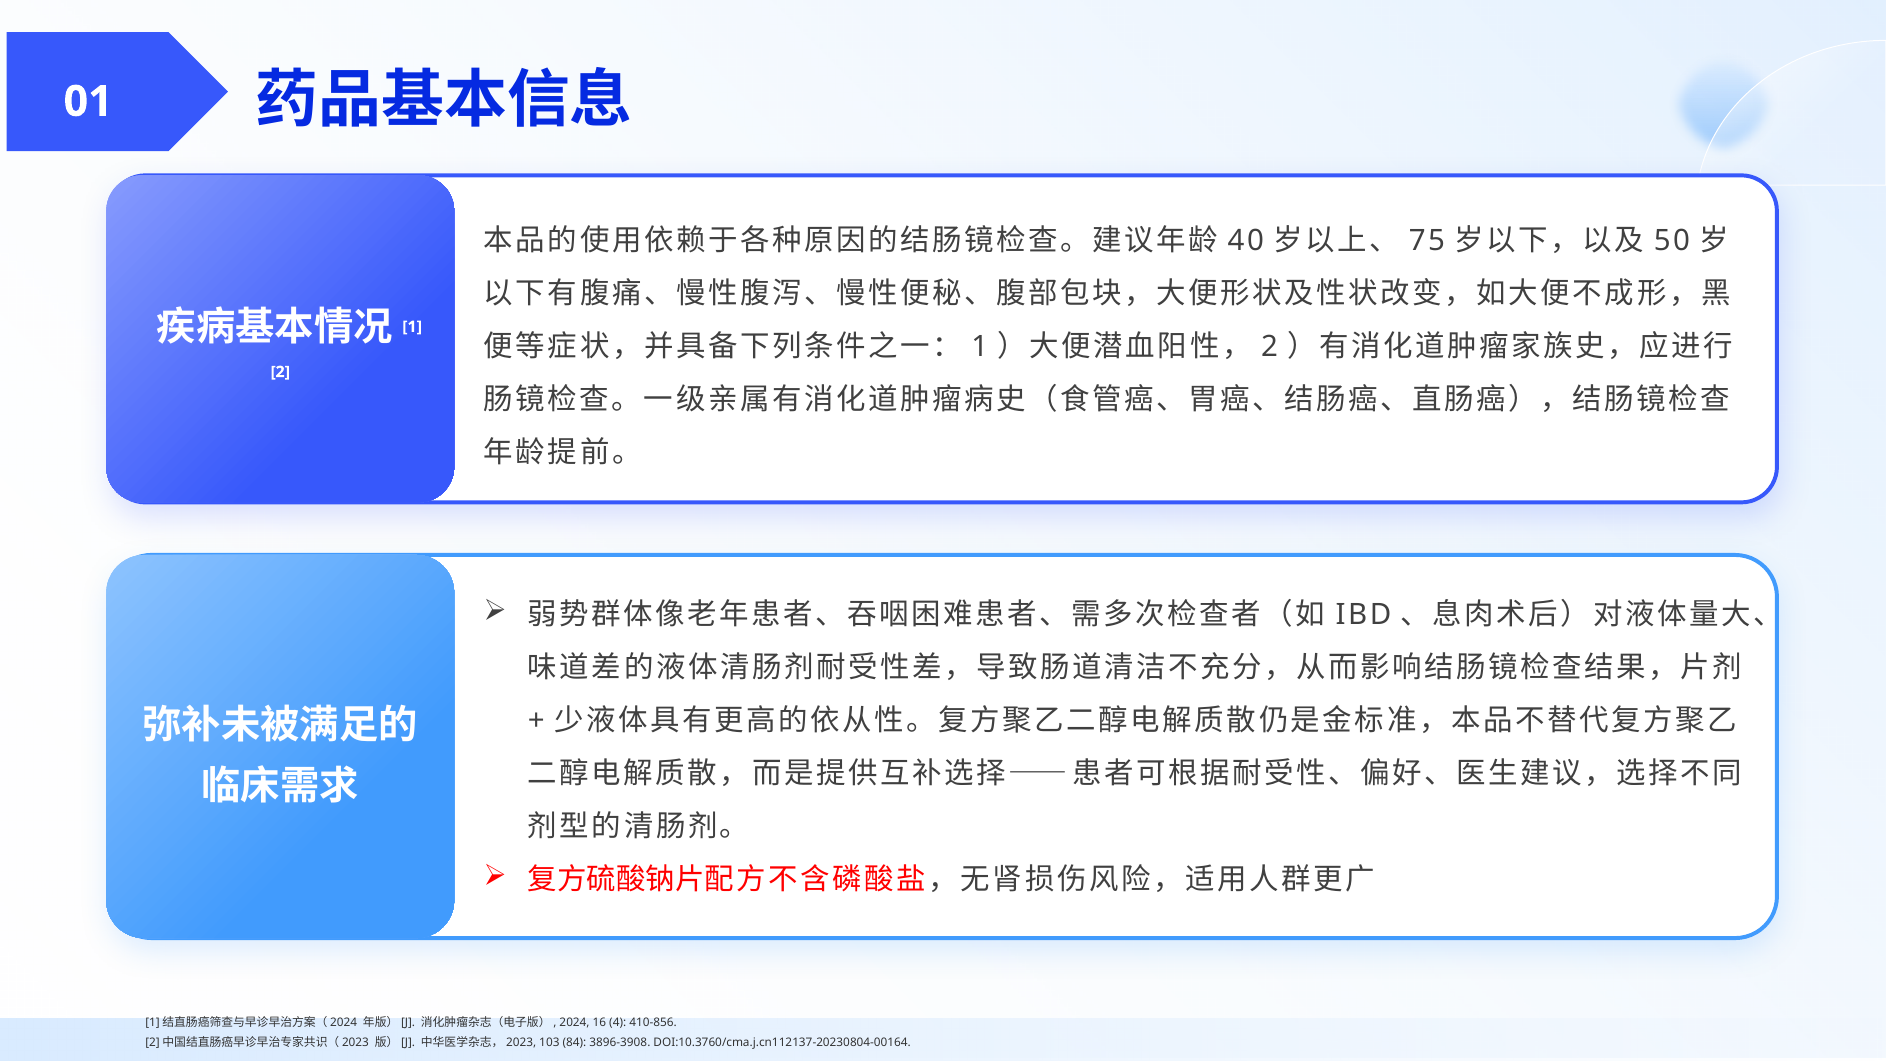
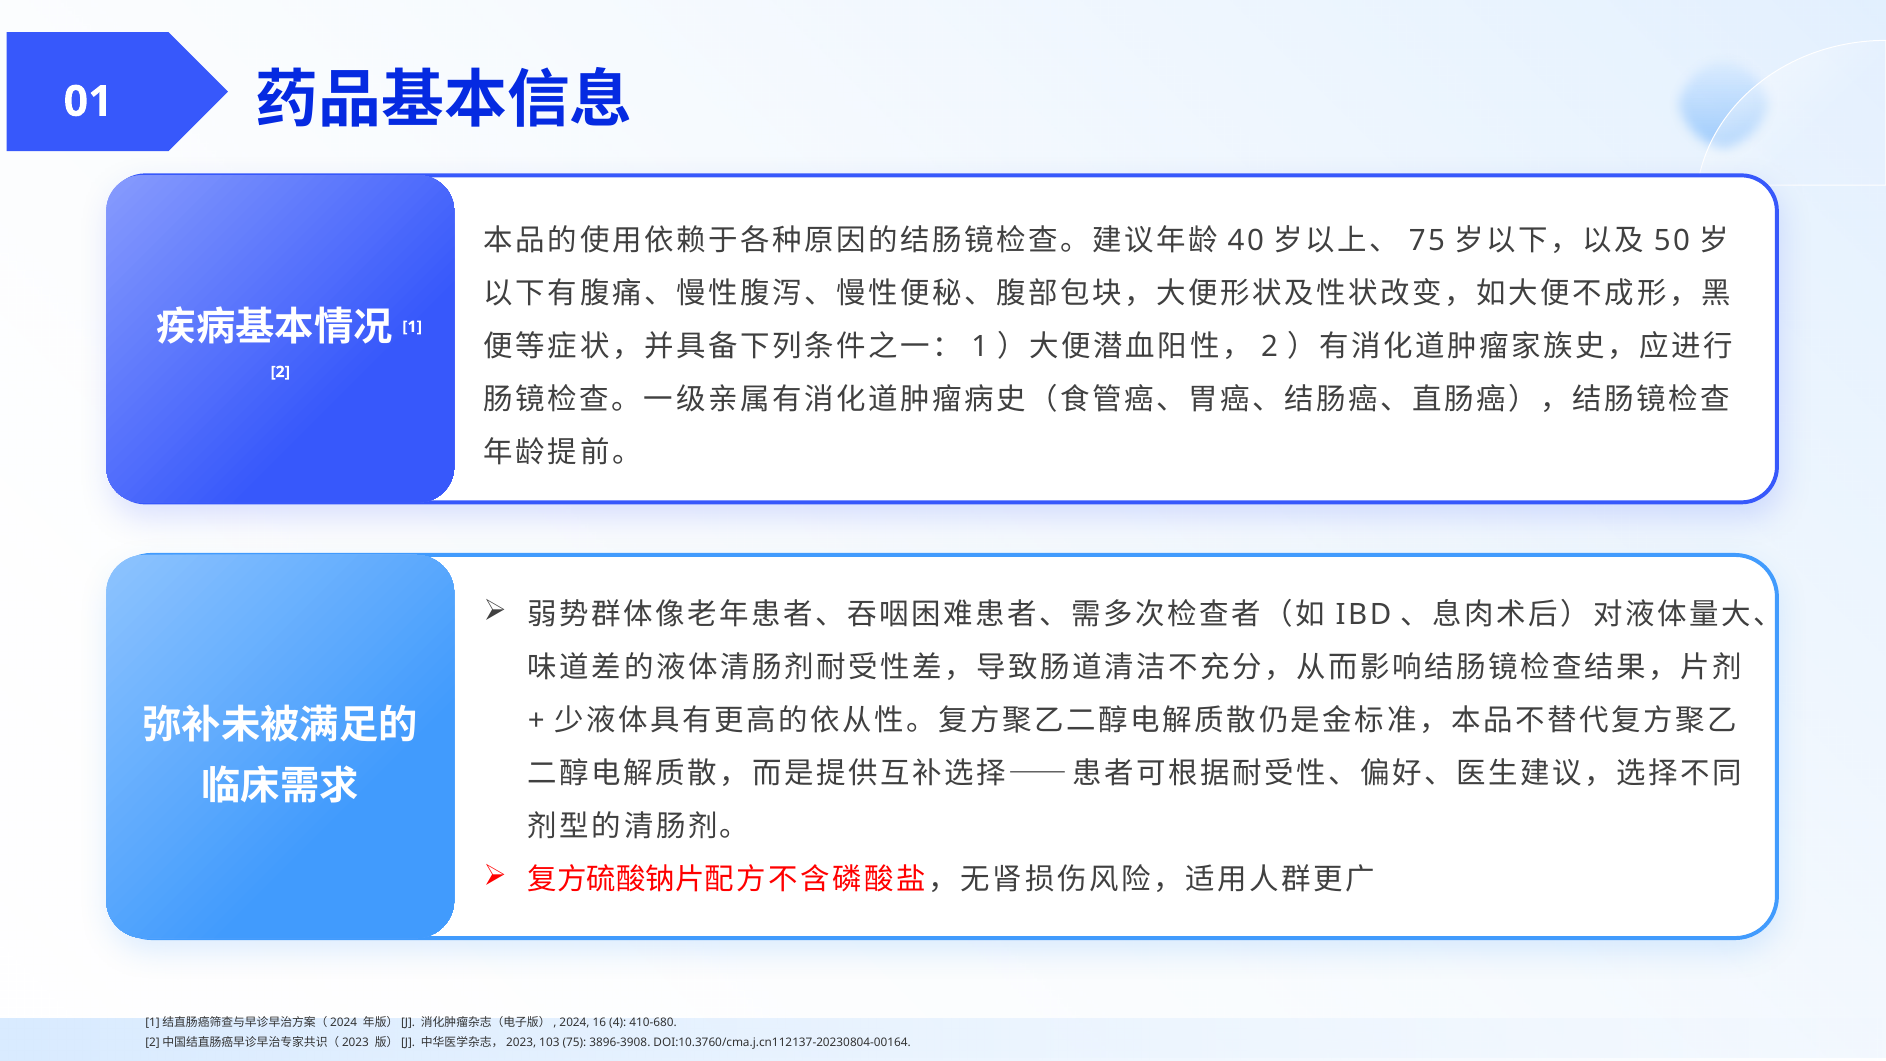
410-856: 410-856 -> 410-680 (653, 1023)
103 84: 84 -> 75 (574, 1043)
